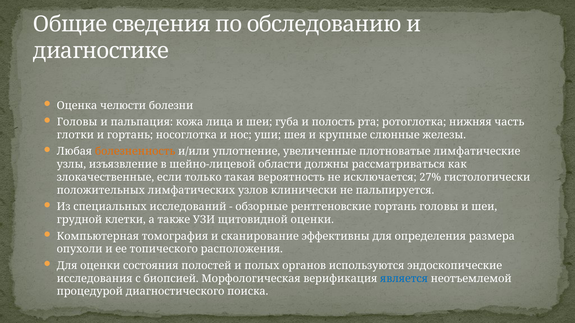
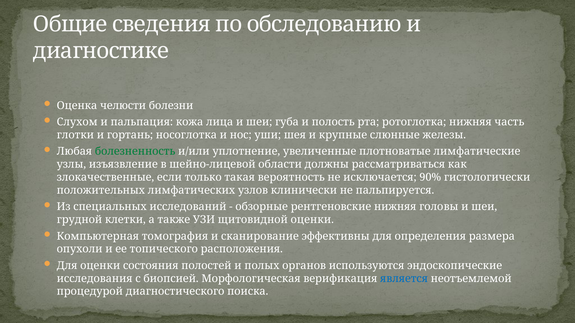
Головы: Головы -> Слухом (77, 122)
болезненность colour: orange -> green (135, 152)
27%: 27% -> 90% (430, 178)
рентгеновские гортань: гортань -> нижняя (395, 207)
